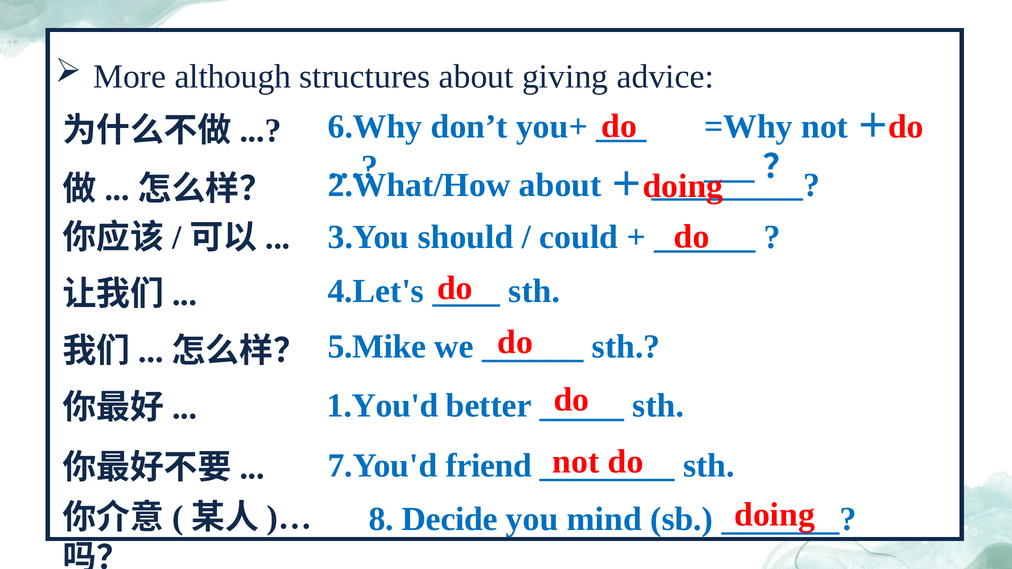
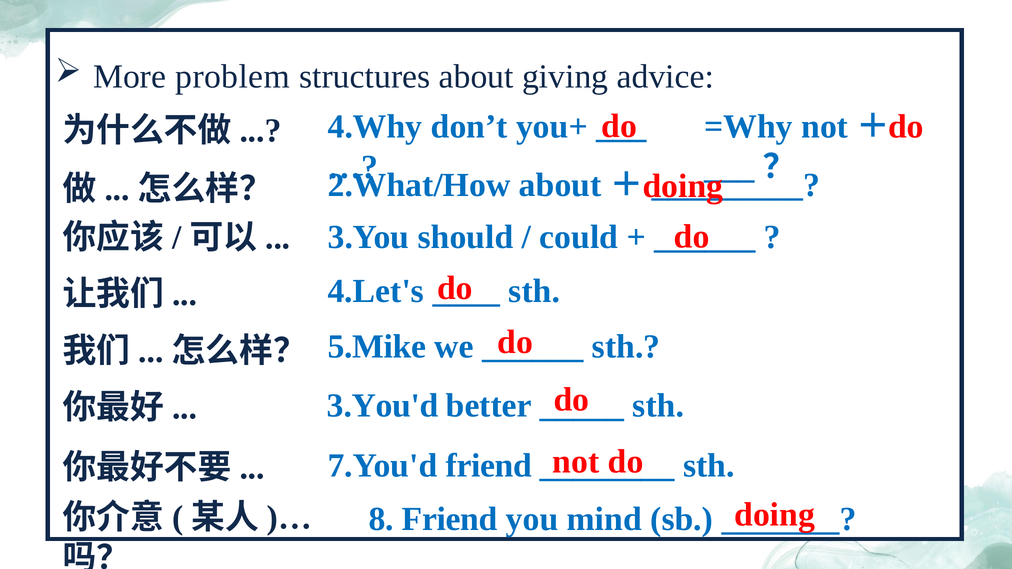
although: although -> problem (233, 77)
6.Why: 6.Why -> 4.Why (375, 127)
1.You'd: 1.You'd -> 3.You'd (383, 406)
8 Decide: Decide -> Friend (450, 519)
